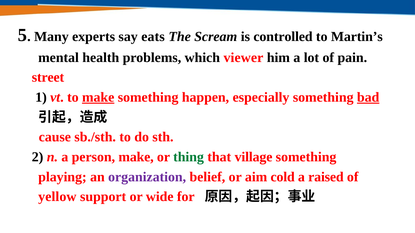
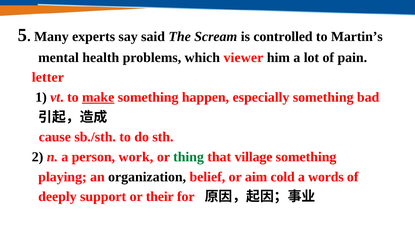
eats: eats -> said (153, 37)
street: street -> letter (48, 78)
bad underline: present -> none (368, 97)
person make: make -> work (136, 157)
organization colour: purple -> black (147, 177)
raised: raised -> words (326, 177)
yellow: yellow -> deeply (57, 197)
wide: wide -> their (160, 197)
